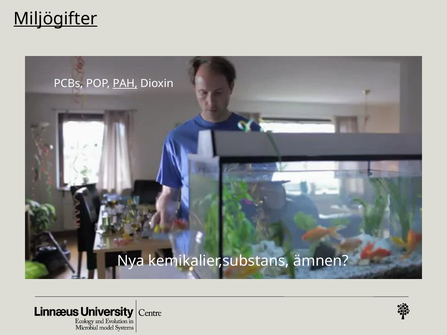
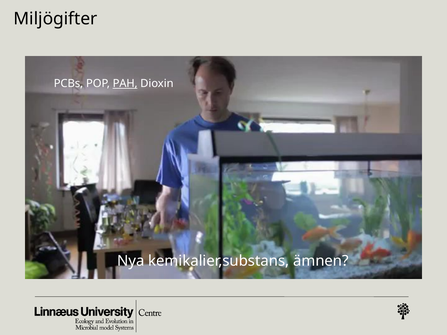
Miljögifter underline: present -> none (56, 19)
